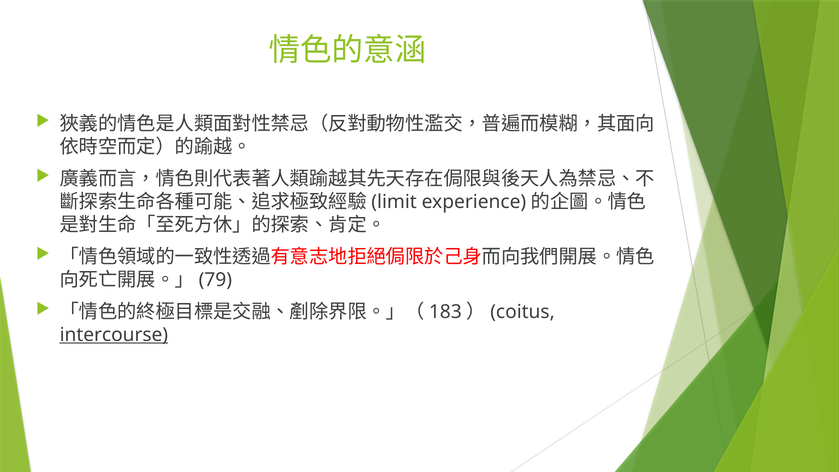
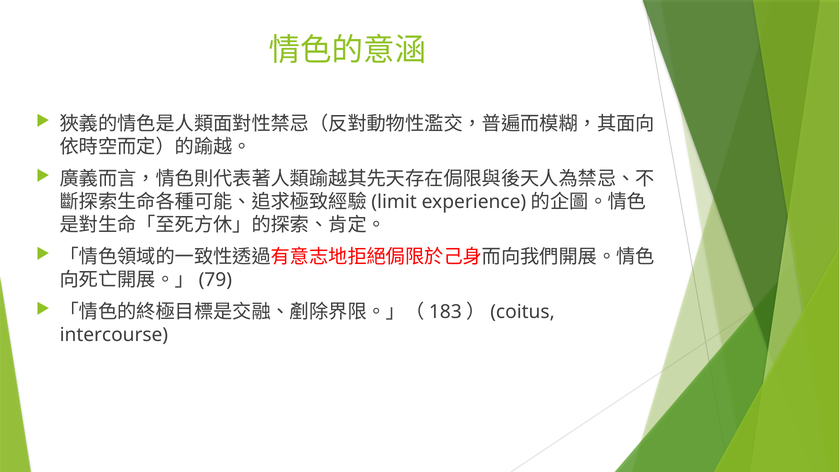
intercourse underline: present -> none (114, 335)
